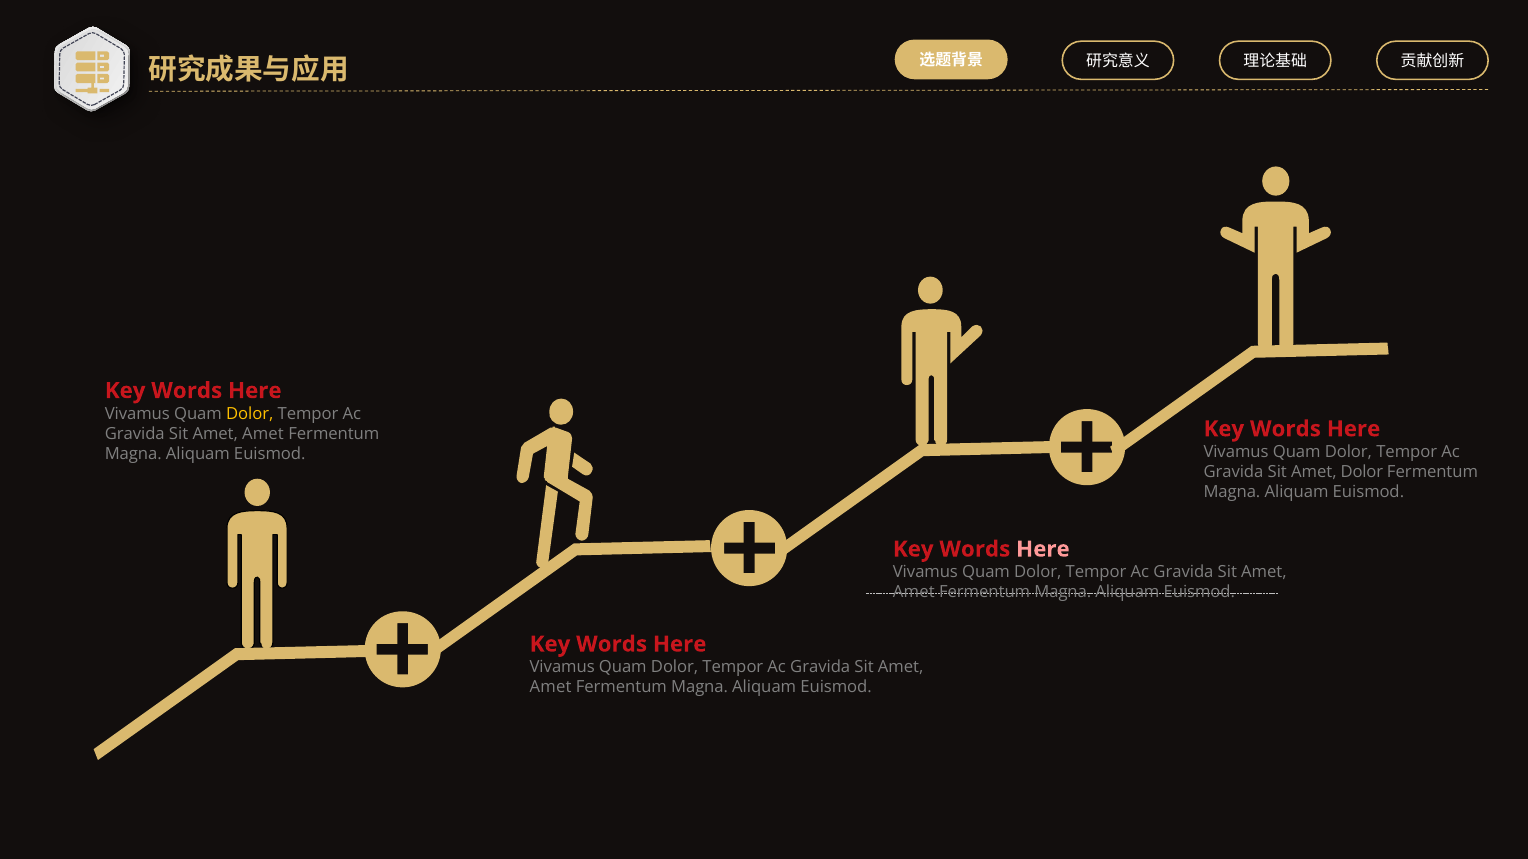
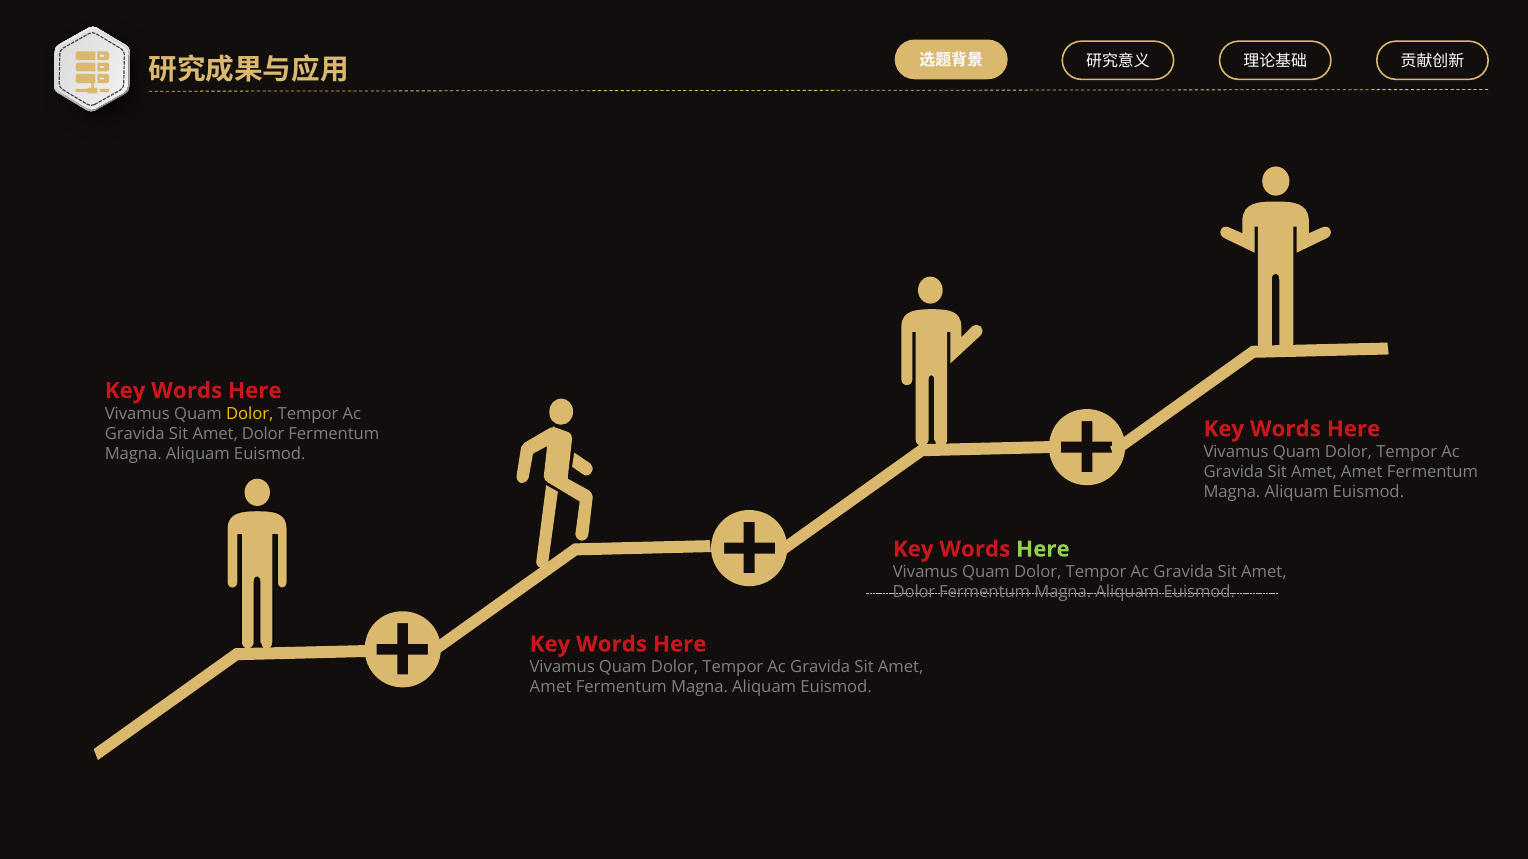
Amet: Amet -> Dolor (263, 434)
Dolor: Dolor -> Amet (1362, 472)
Here colour: pink -> light green (1043, 549)
Amet: Amet -> Dolor (914, 593)
